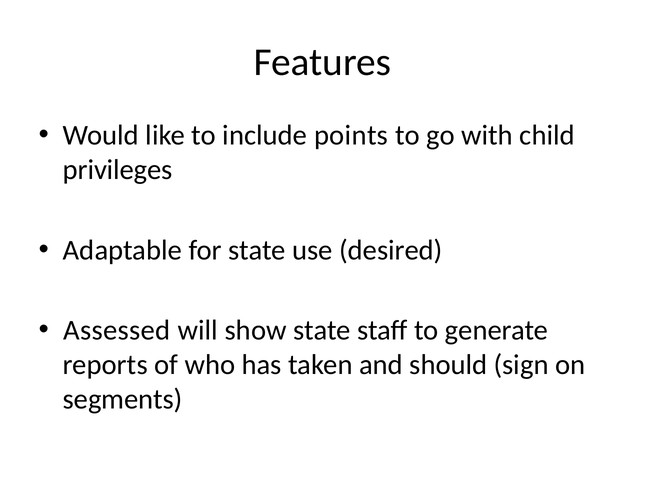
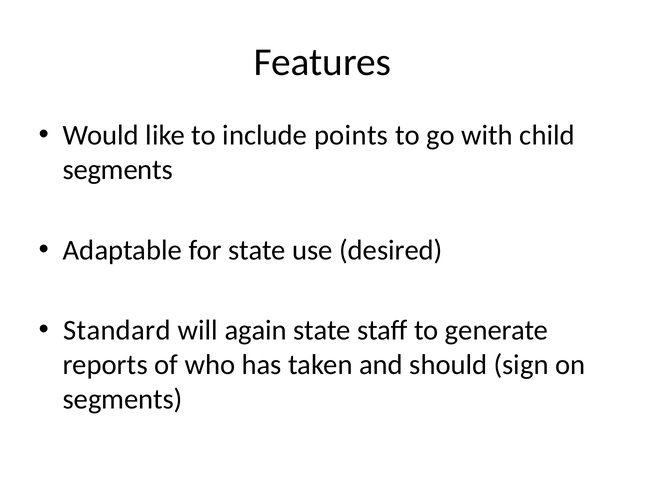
privileges: privileges -> segments (118, 170)
Assessed: Assessed -> Standard (117, 330)
show: show -> again (256, 330)
